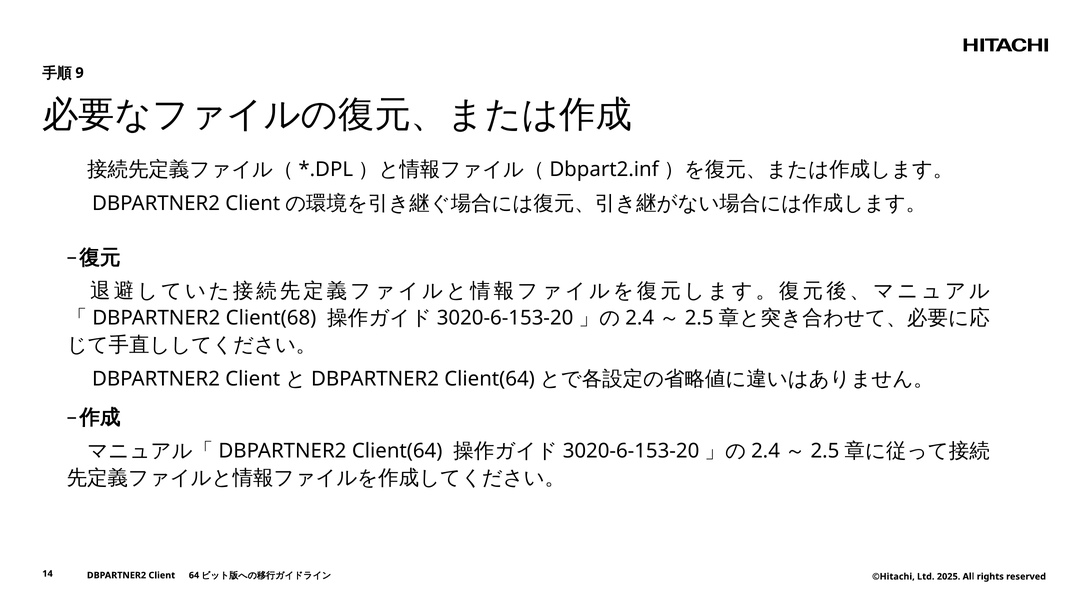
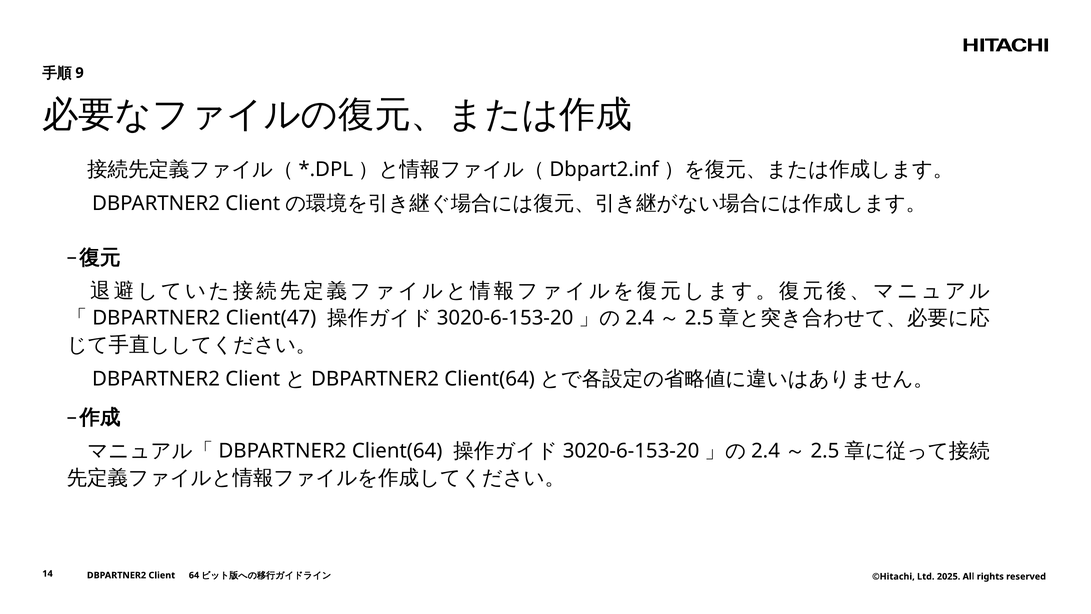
Client(68: Client(68 -> Client(47 (271, 318)
